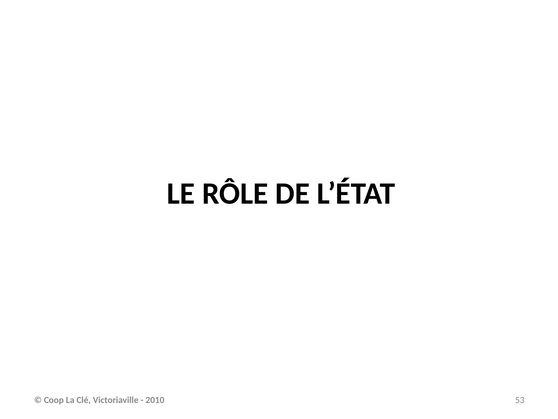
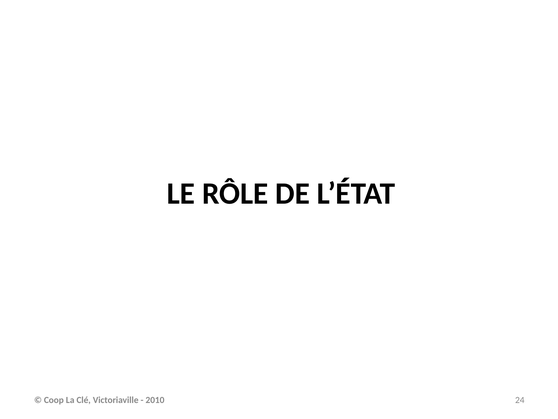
53: 53 -> 24 (520, 400)
